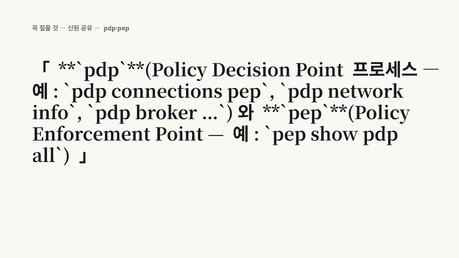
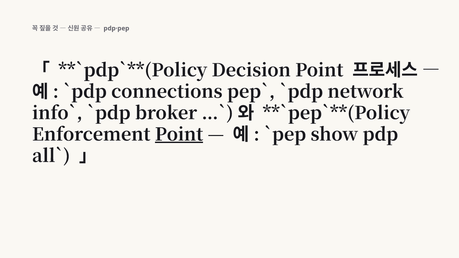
Point underline: none -> present (179, 135)
